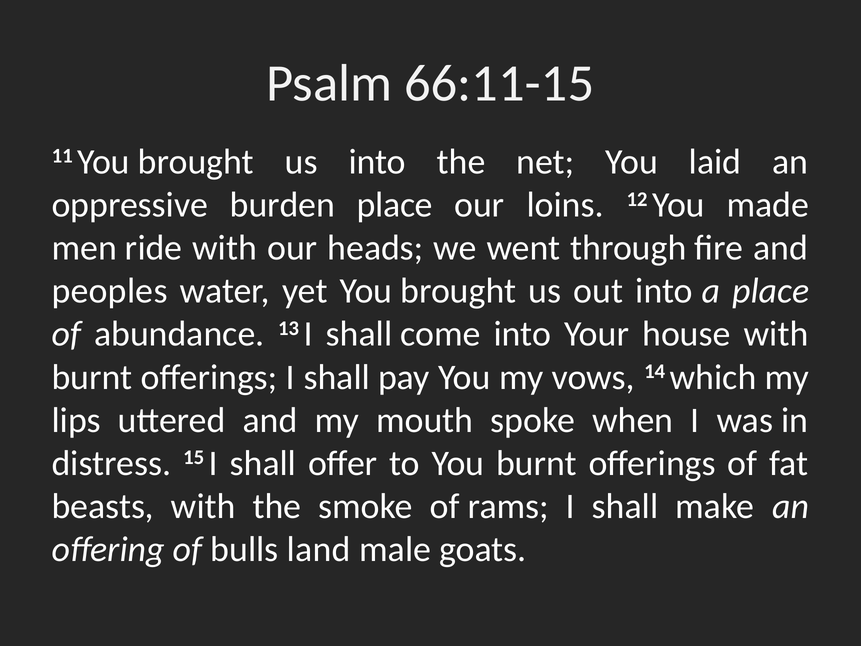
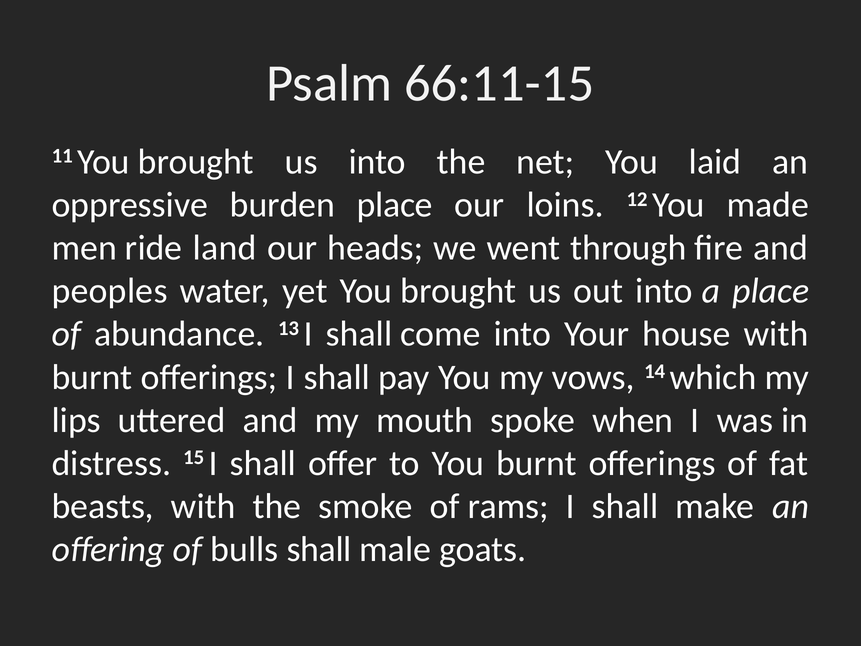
ride with: with -> land (225, 248)
bulls land: land -> shall (319, 549)
